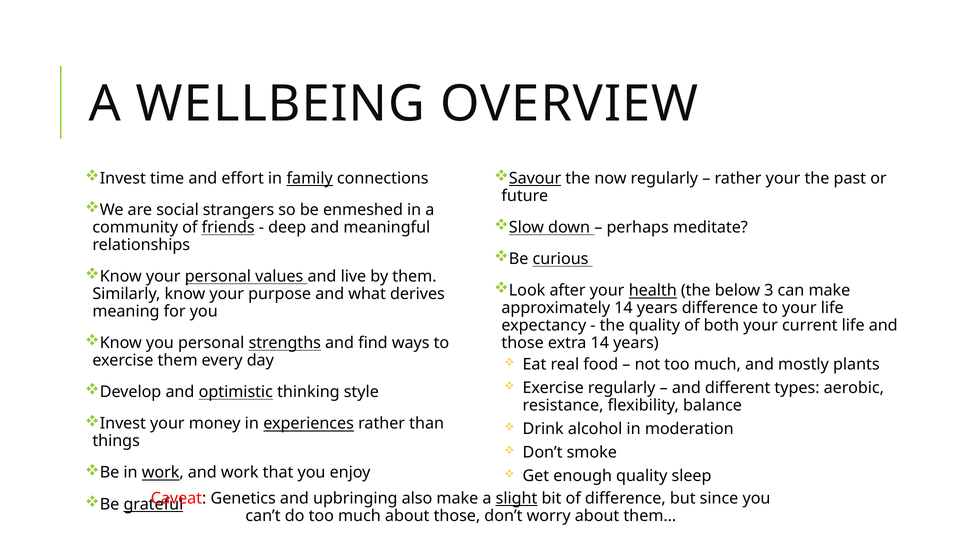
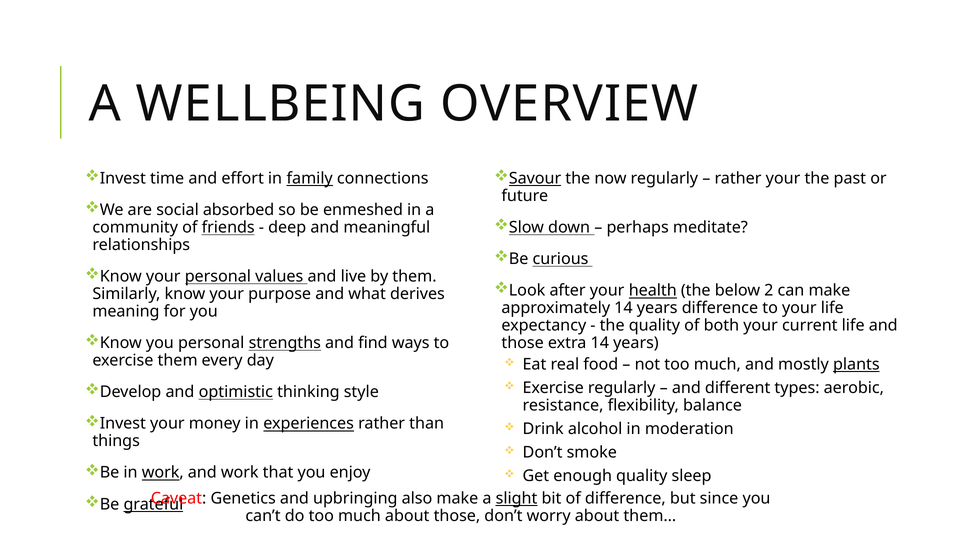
strangers: strangers -> absorbed (239, 210)
3: 3 -> 2 (769, 290)
plants underline: none -> present (856, 364)
